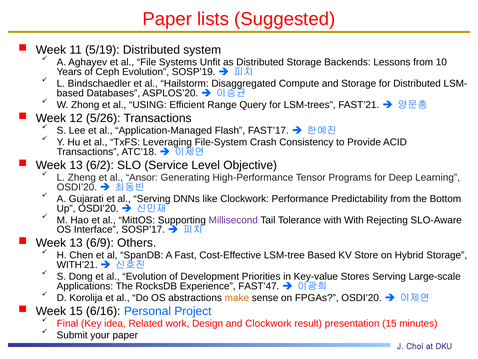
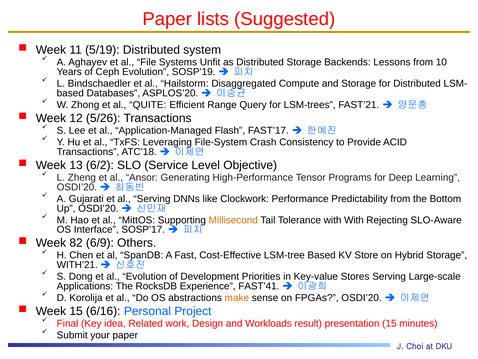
USING: USING -> QUITE (148, 105)
Millisecond colour: purple -> orange (233, 220)
13: 13 -> 82 (76, 243)
FAST’47: FAST’47 -> FAST’41 (259, 286)
and Clockwork: Clockwork -> Workloads (268, 323)
